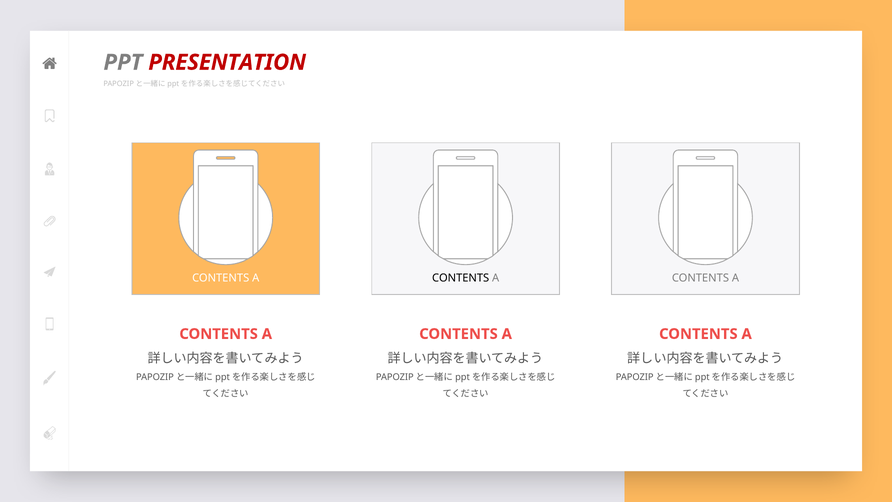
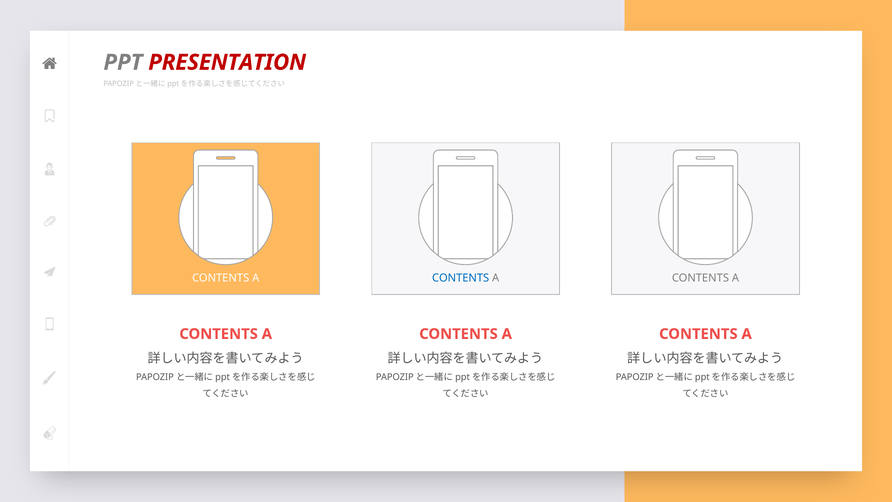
CONTENTS colour: black -> blue (461, 278)
